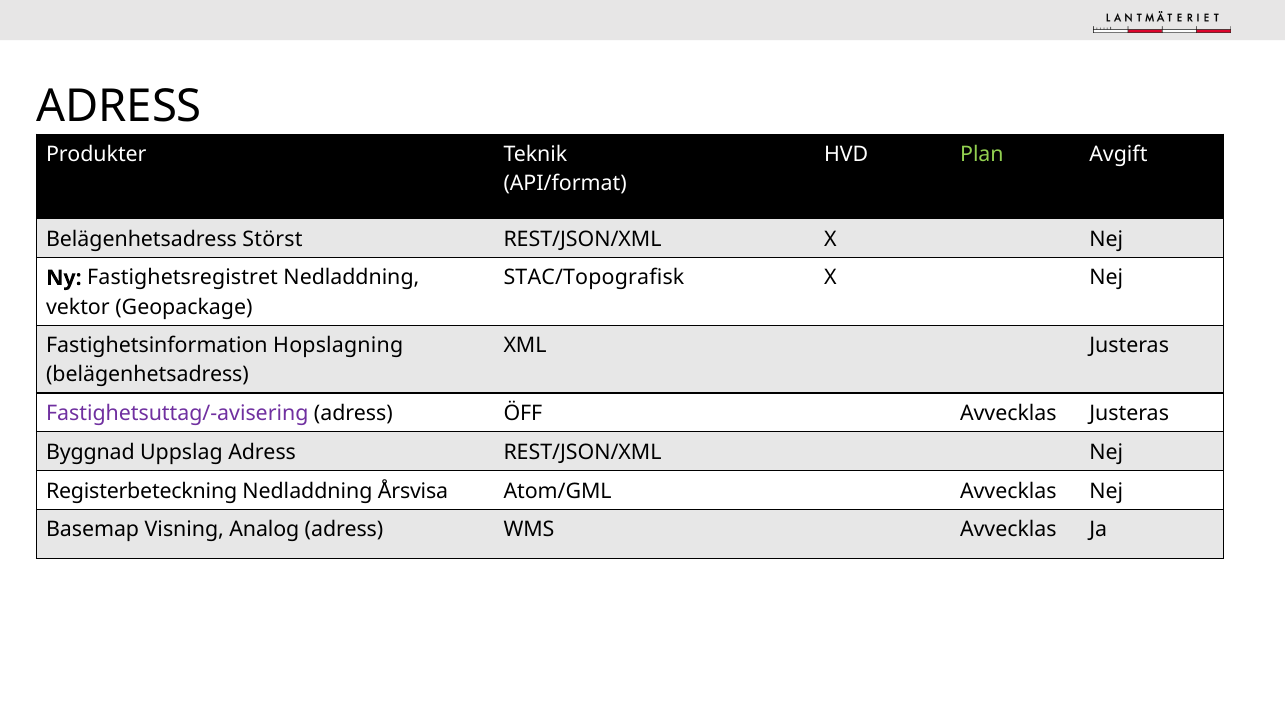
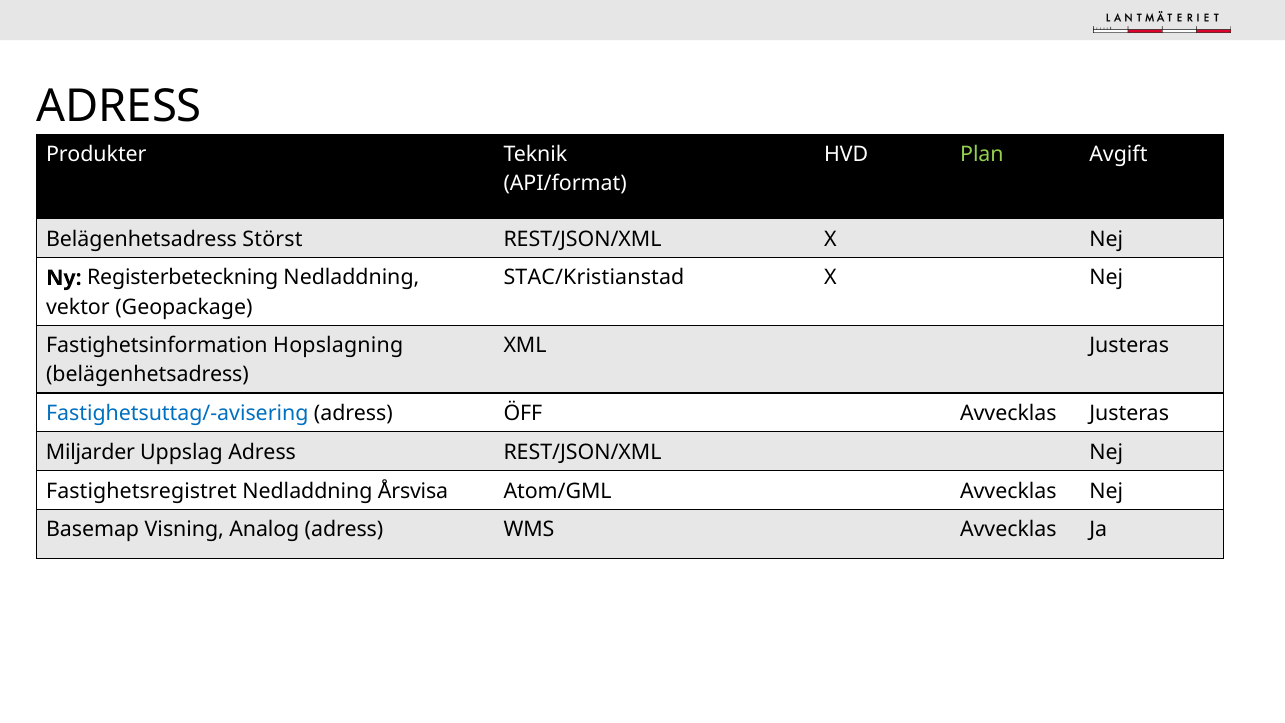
STAC/Topografisk: STAC/Topografisk -> STAC/Kristianstad (594, 278)
Fastighetsregistret: Fastighetsregistret -> Registerbeteckning (183, 278)
Fastighetsuttag/-avisering colour: purple -> blue (177, 413)
Byggnad: Byggnad -> Miljarder (90, 452)
Registerbeteckning: Registerbeteckning -> Fastighetsregistret (141, 491)
